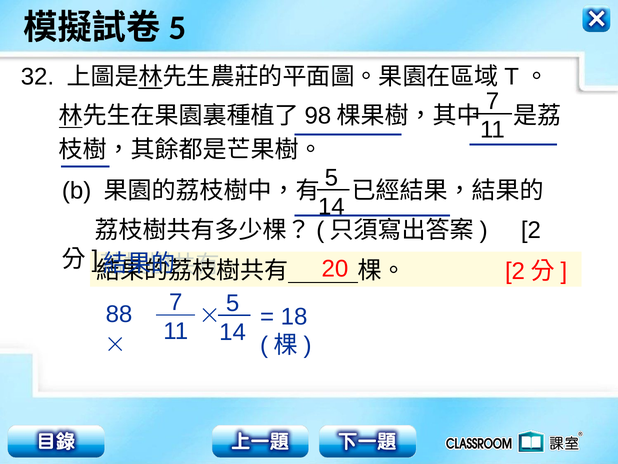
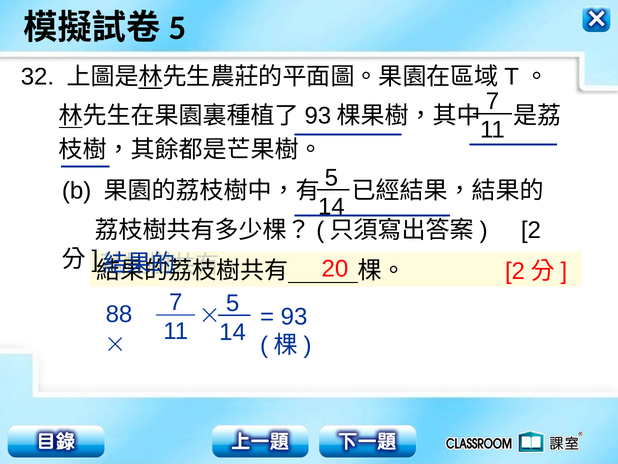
98: 98 -> 93 (318, 116)
18: 18 -> 93 (294, 316)
